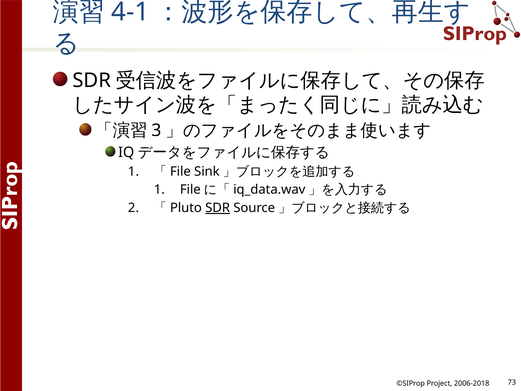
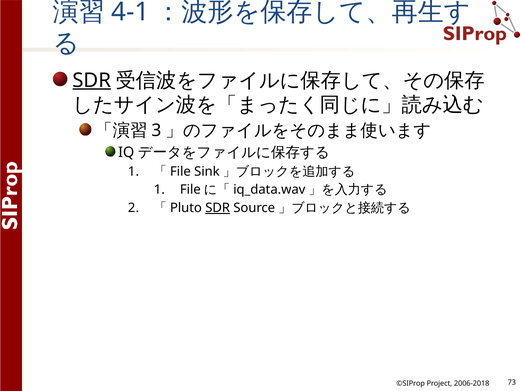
SDR underline: none -> present (92, 80)
